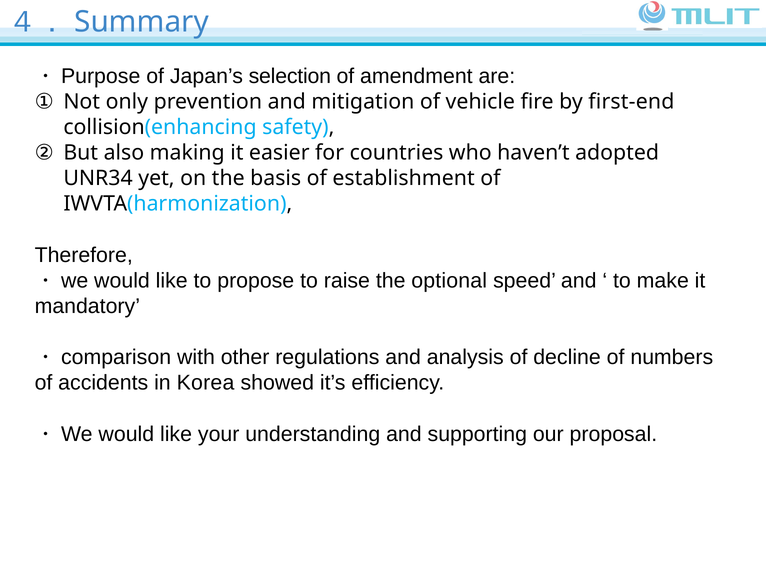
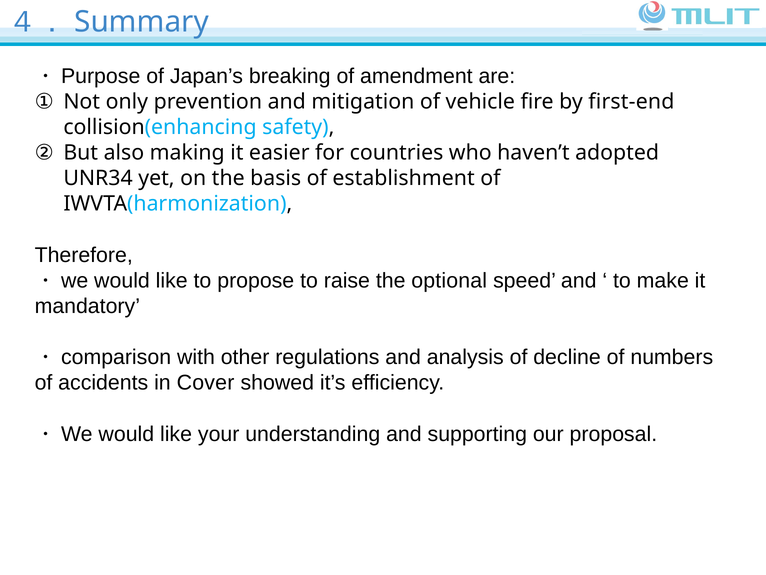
selection: selection -> breaking (290, 76)
Korea: Korea -> Cover (206, 383)
